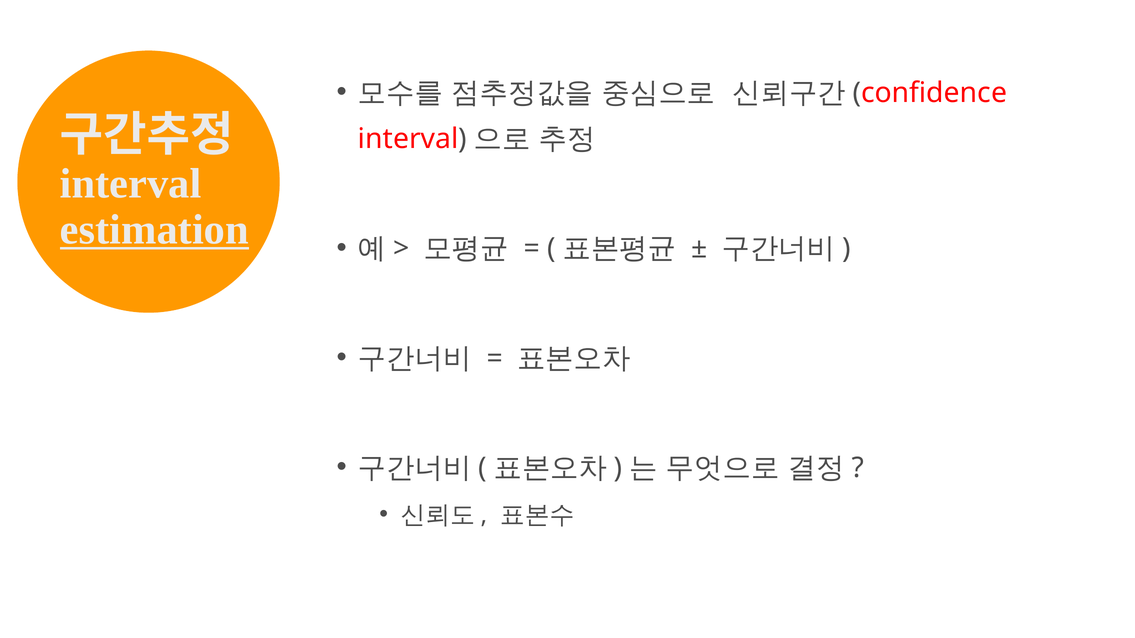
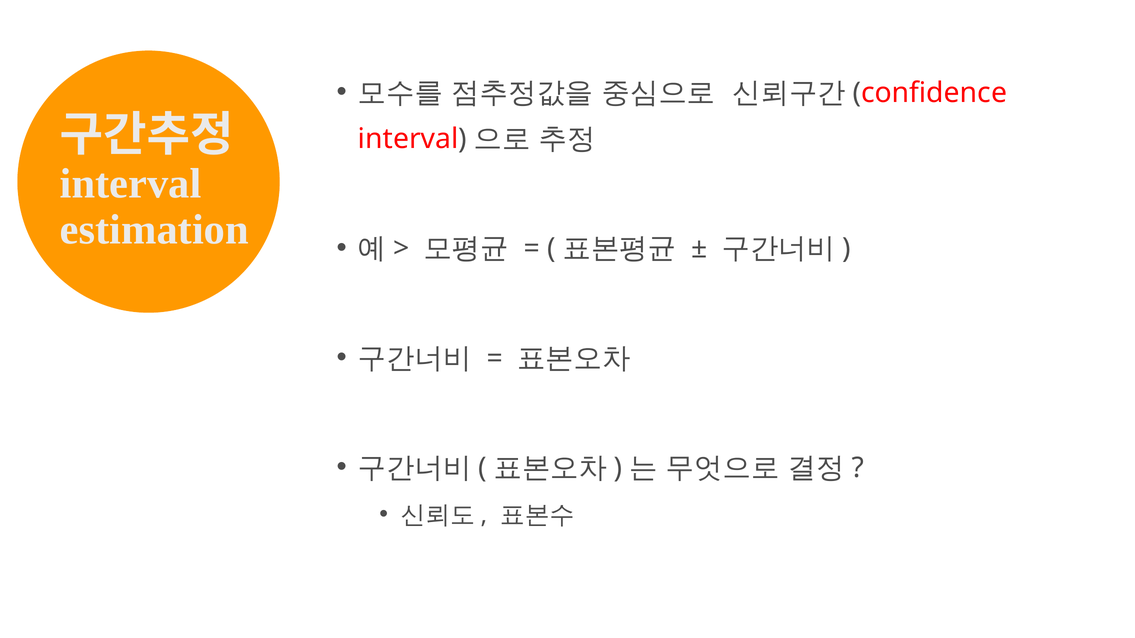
estimation underline: present -> none (154, 230)
